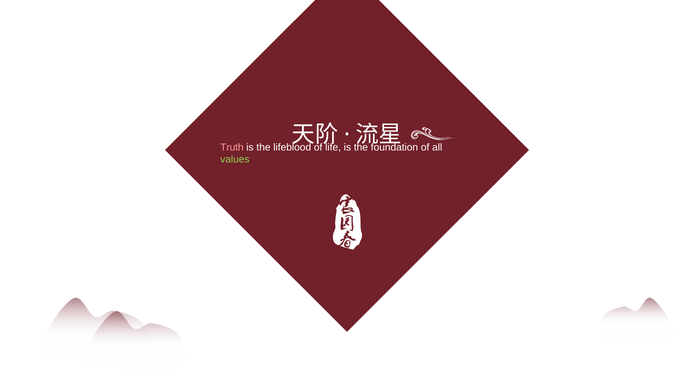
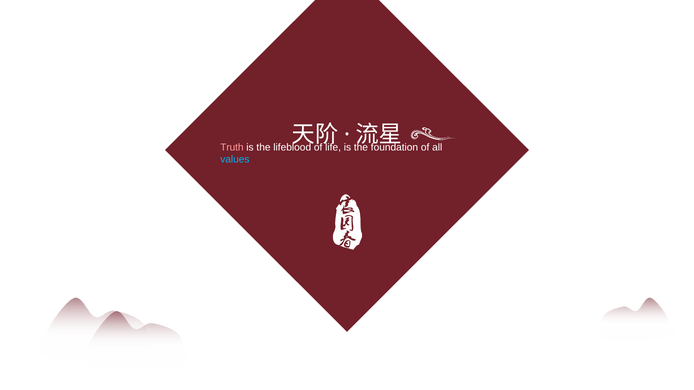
values colour: light green -> light blue (235, 160)
